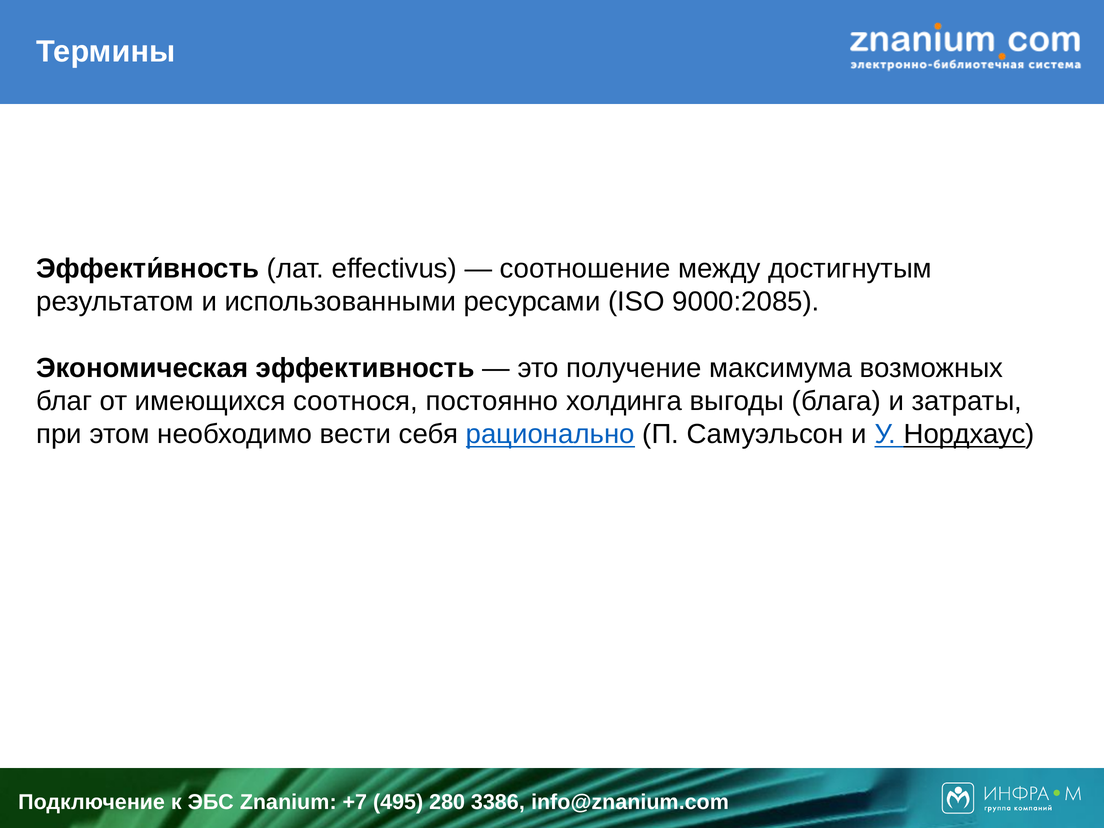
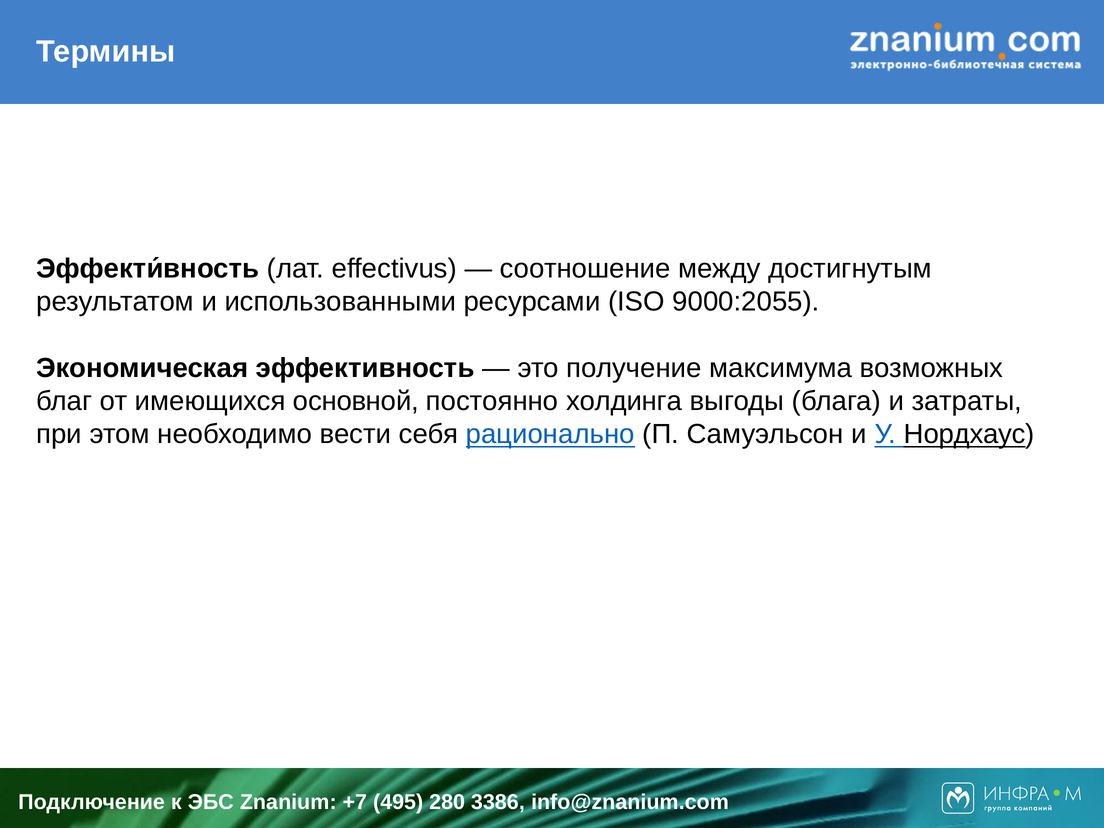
9000:2085: 9000:2085 -> 9000:2055 (746, 302)
соотнося: соотнося -> основной (356, 401)
